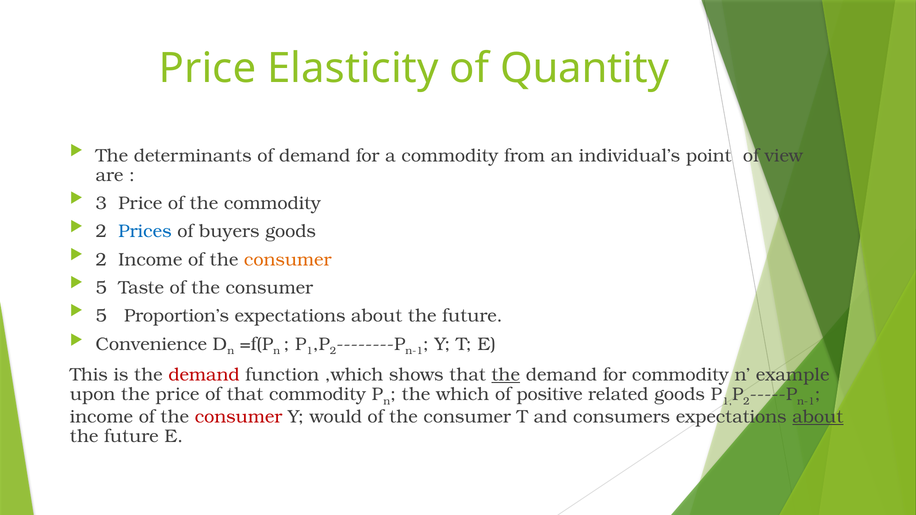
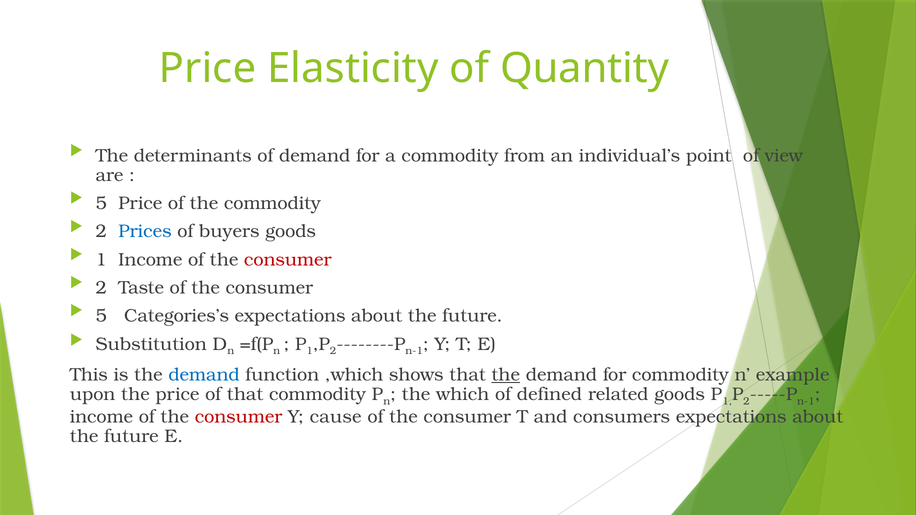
3: 3 -> 5 (101, 203)
2: 2 -> 1 (101, 260)
consumer colour: orange -> red (288, 260)
5: 5 -> 2 (101, 288)
Proportion’s: Proportion’s -> Categories’s (177, 316)
Convenience: Convenience -> Substitution (151, 344)
demand colour: red -> blue (204, 375)
positive: positive -> defined (549, 395)
would: would -> cause (336, 417)
about underline: present -> none (818, 417)
